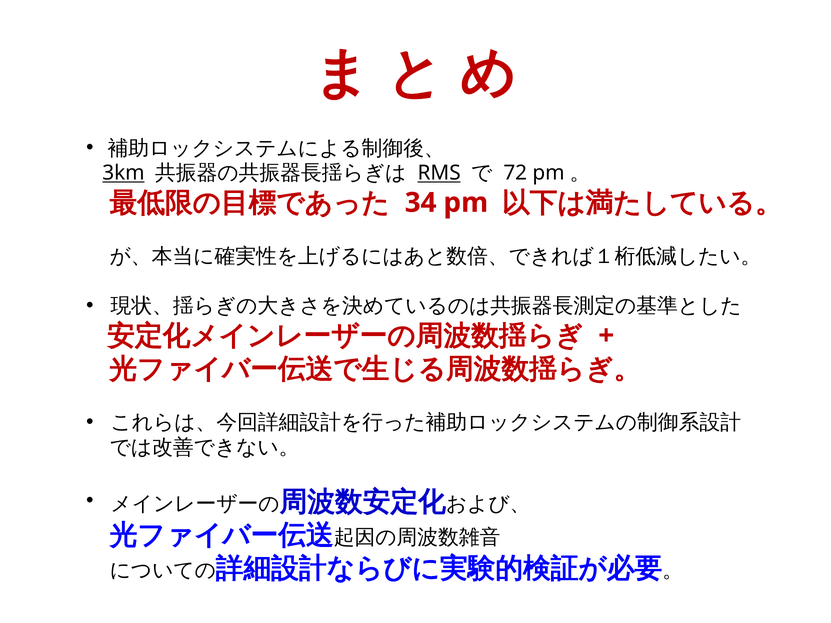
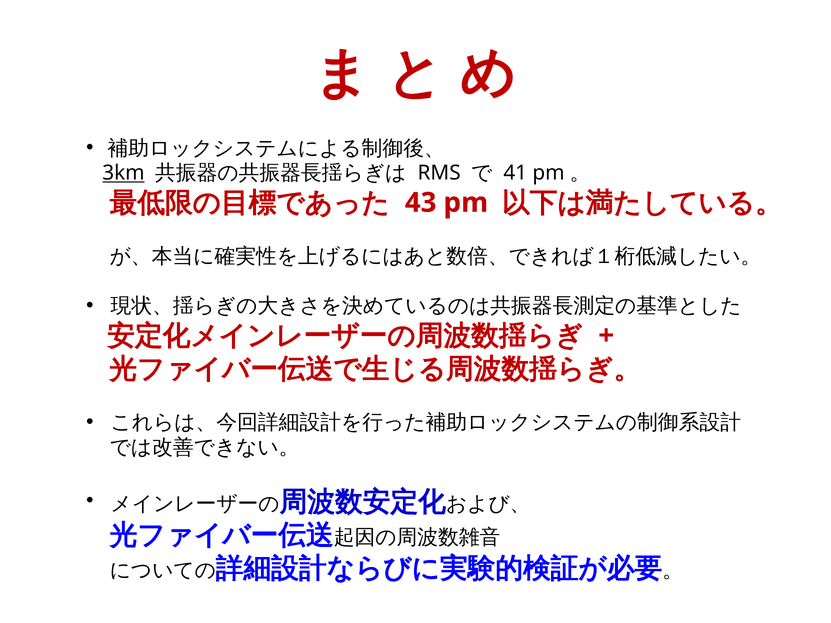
RMS underline: present -> none (439, 173)
72: 72 -> 41 (515, 173)
34: 34 -> 43 (421, 203)
